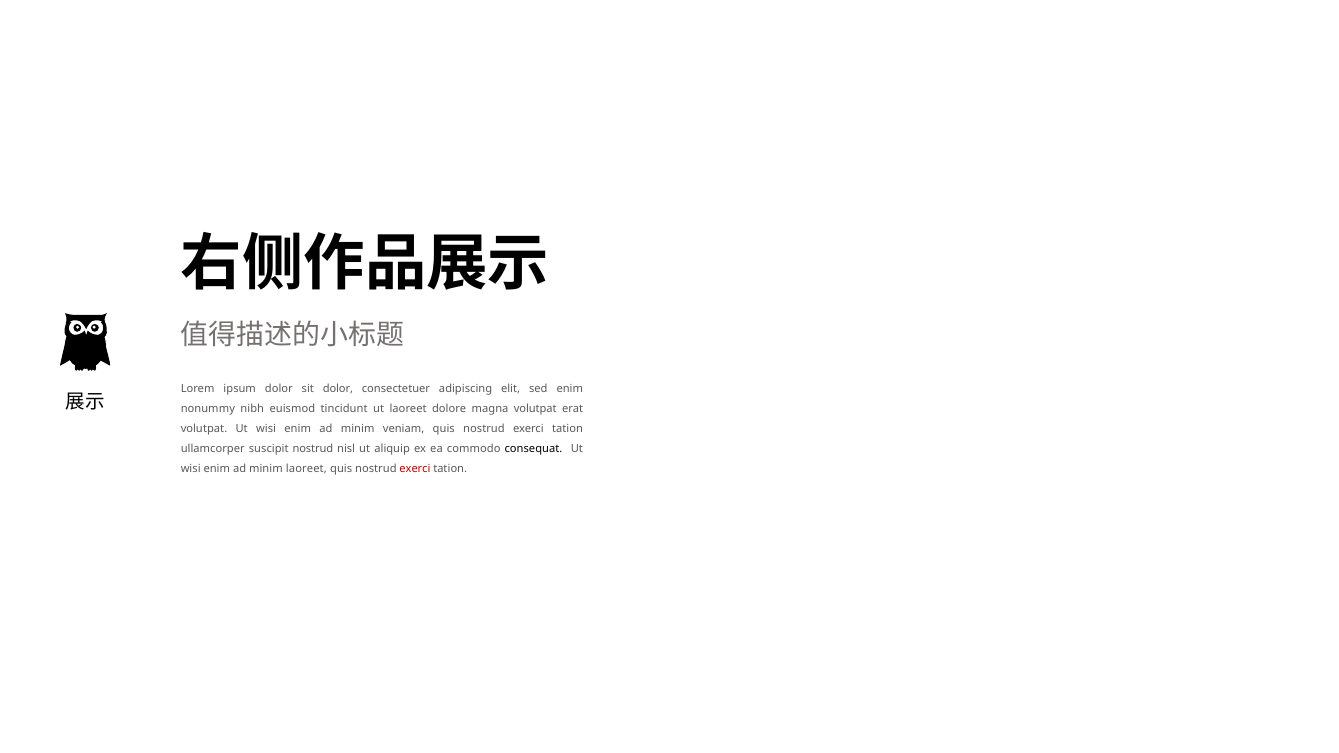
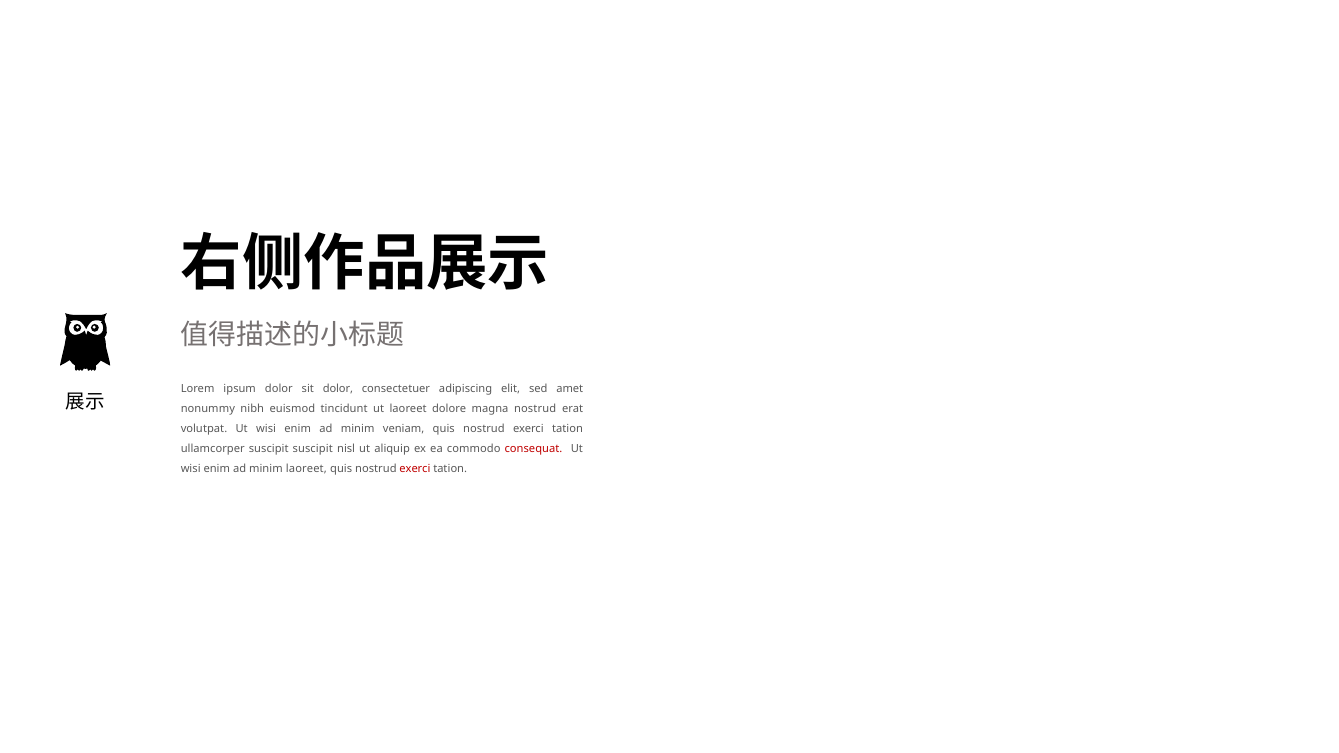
sed enim: enim -> amet (570, 389)
magna volutpat: volutpat -> nostrud (535, 409)
suscipit nostrud: nostrud -> suscipit (313, 449)
consequat colour: black -> red (533, 449)
